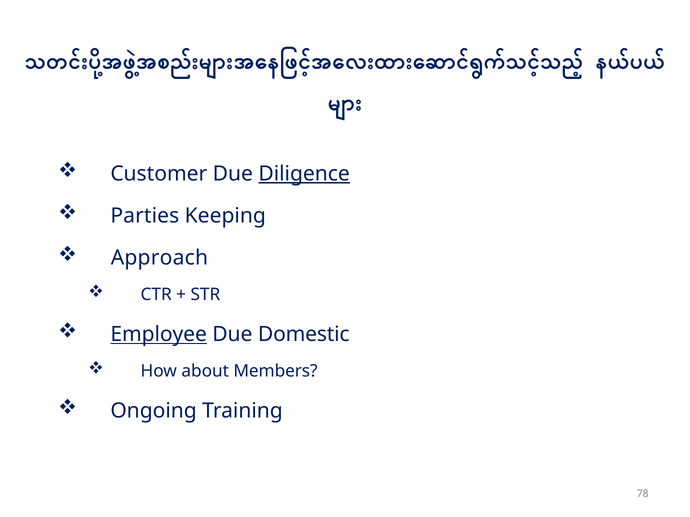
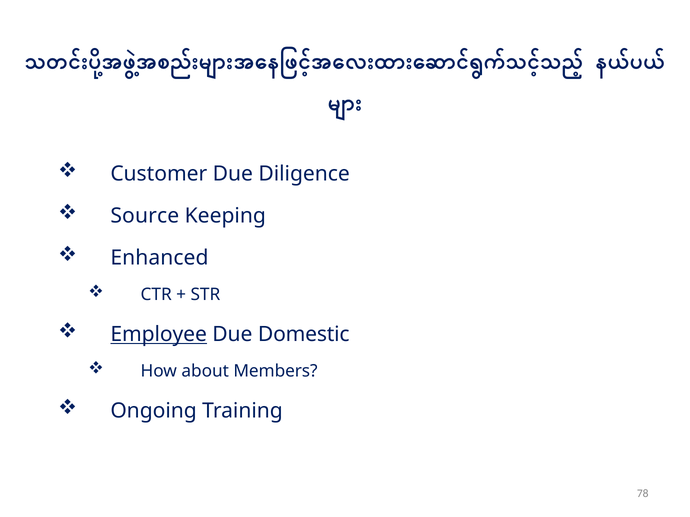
Diligence underline: present -> none (304, 174)
Parties: Parties -> Source (145, 216)
Approach: Approach -> Enhanced (159, 258)
